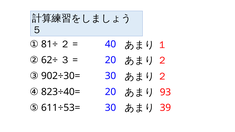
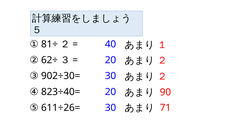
93: 93 -> 90 (165, 92)
611÷53=: 611÷53= -> 611÷26= (61, 108)
39: 39 -> 71 (165, 108)
